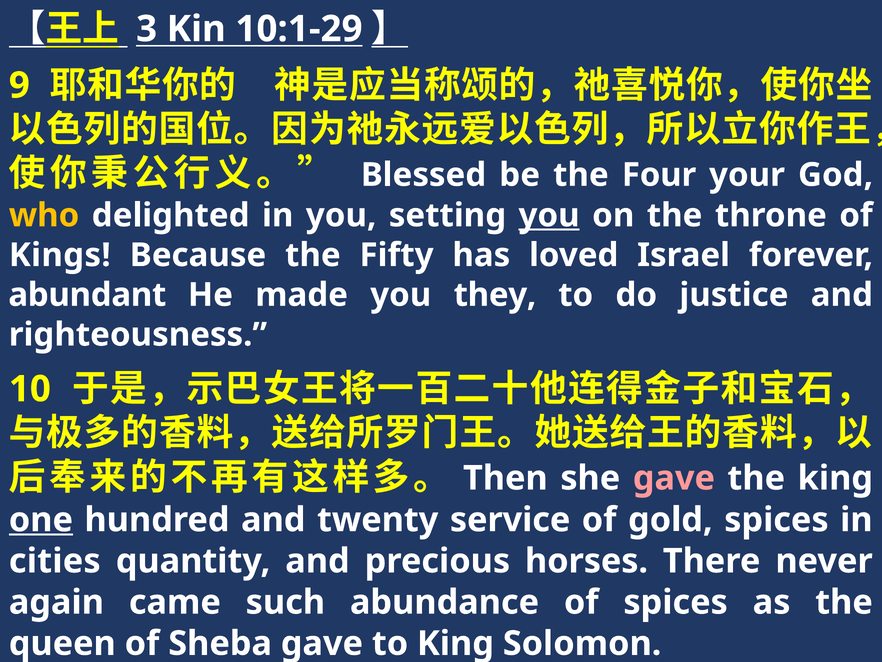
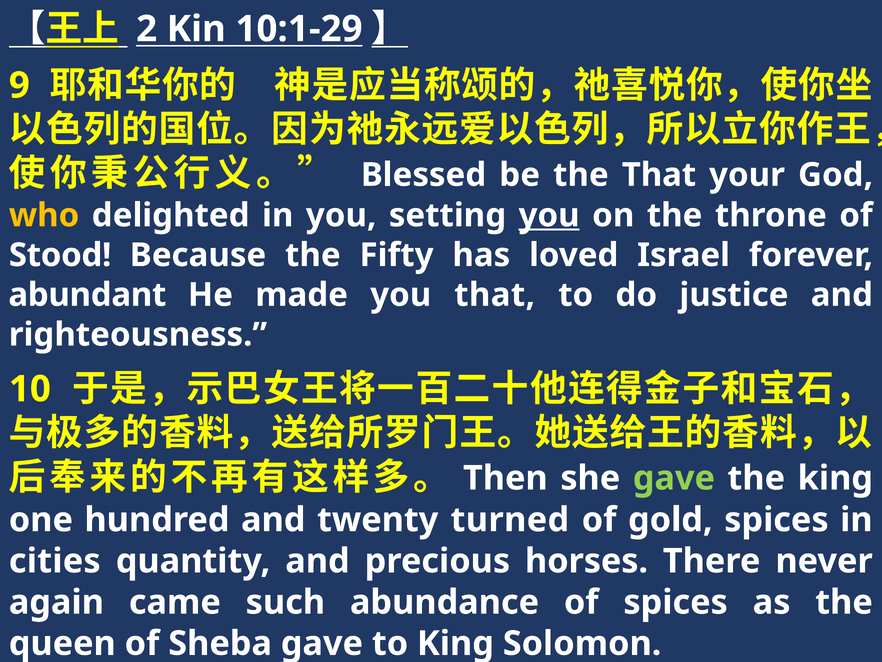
3: 3 -> 2 (147, 29)
the Four: Four -> That (659, 175)
Kings: Kings -> Stood (60, 255)
you they: they -> that (495, 295)
gave colour: pink -> light green (674, 478)
one underline: present -> none (41, 520)
service: service -> turned (510, 520)
